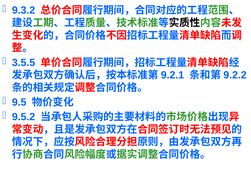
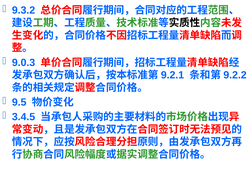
3.5.5: 3.5.5 -> 9.0.3 (24, 63)
9.5.2: 9.5.2 -> 3.4.5 (24, 117)
